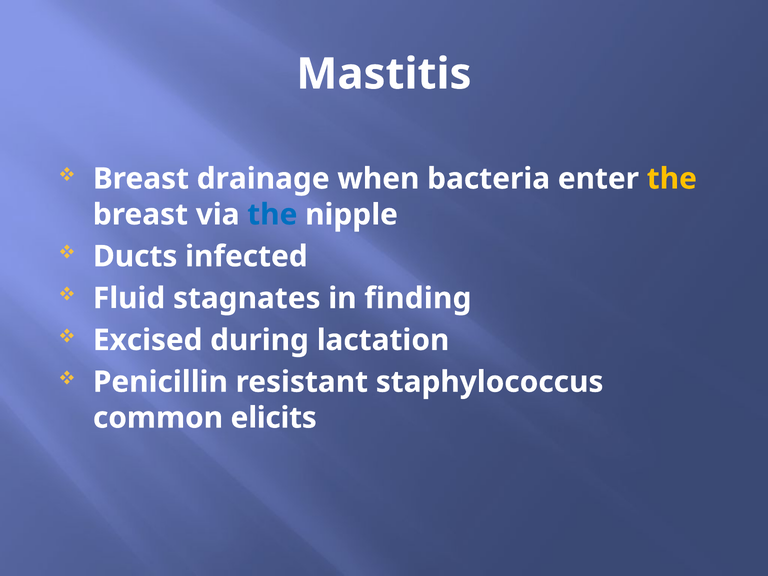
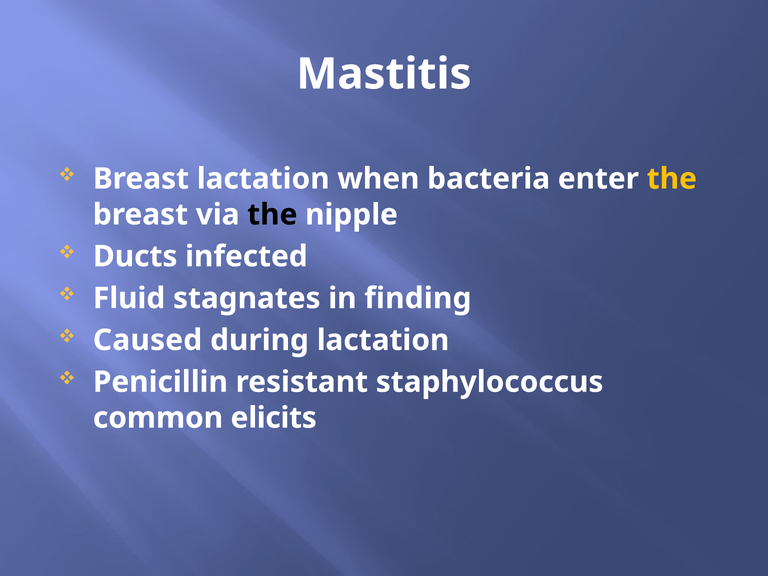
Breast drainage: drainage -> lactation (263, 179)
the colour: blue -> black (272, 215)
Excised: Excised -> Caused (148, 340)
